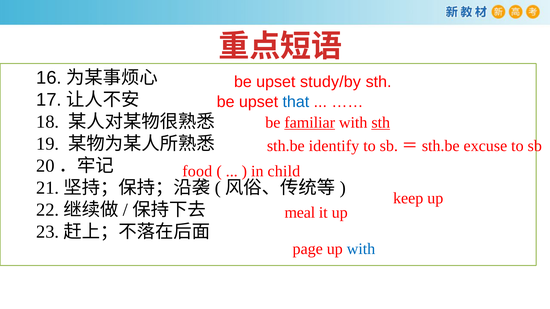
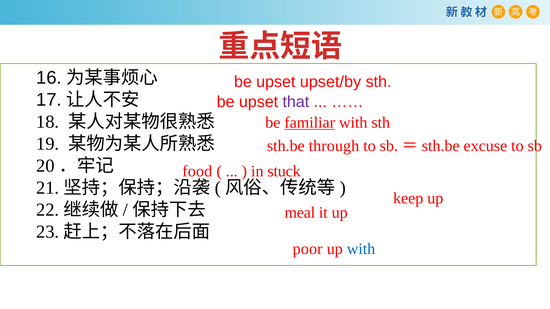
study/by: study/by -> upset/by (331, 82)
that colour: blue -> purple (296, 102)
sth underline: present -> none (381, 123)
identify: identify -> through (334, 146)
child: child -> stuck (284, 171)
page: page -> poor (308, 249)
